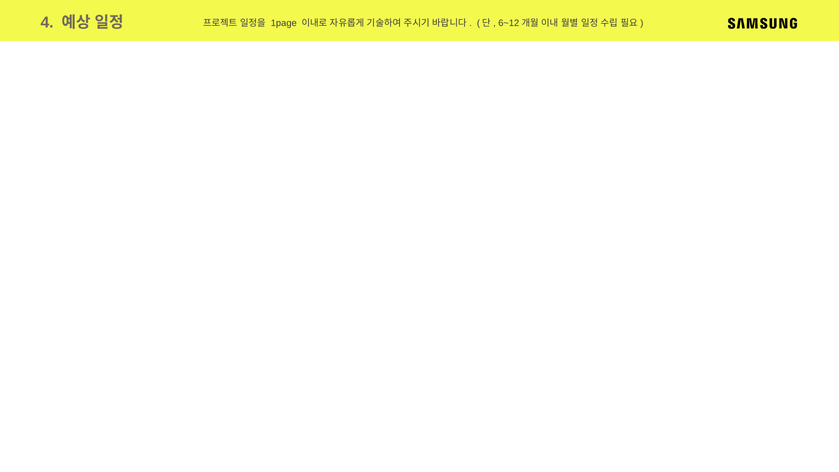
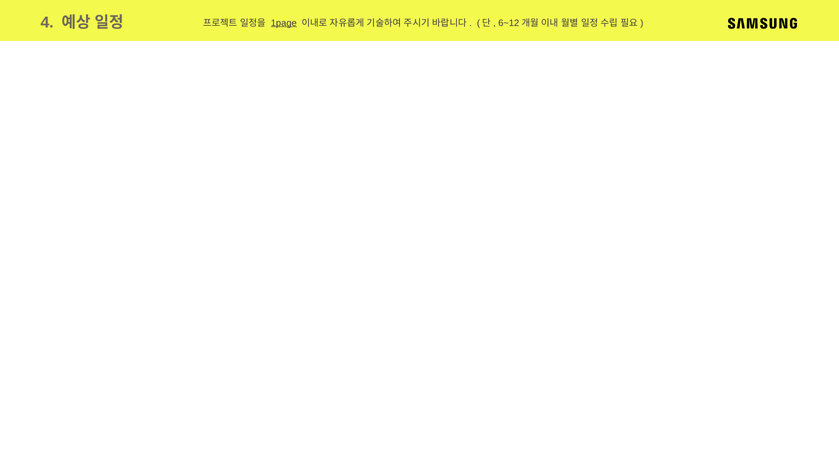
1page underline: none -> present (284, 23)
